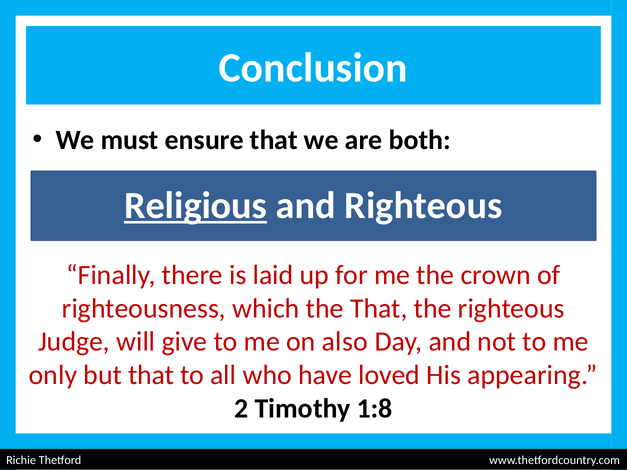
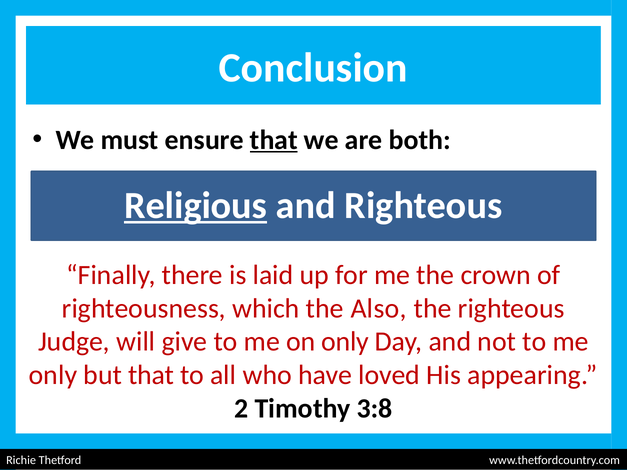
that underline: none -> present (274, 140)
the That: That -> Also (379, 308)
on also: also -> only (345, 342)
1:8: 1:8 -> 3:8 (375, 409)
